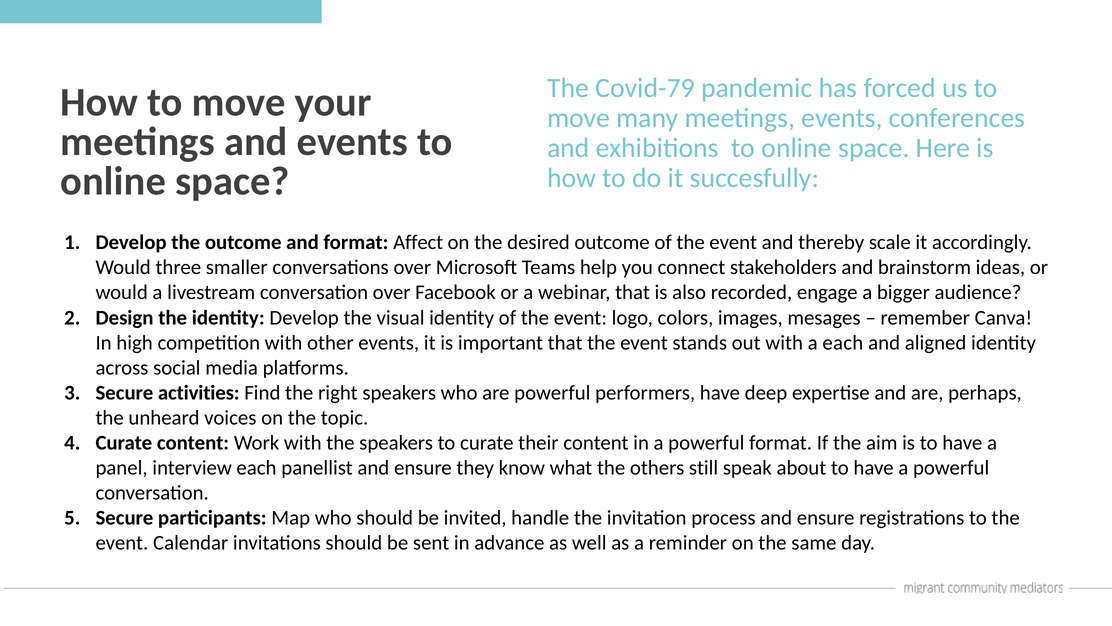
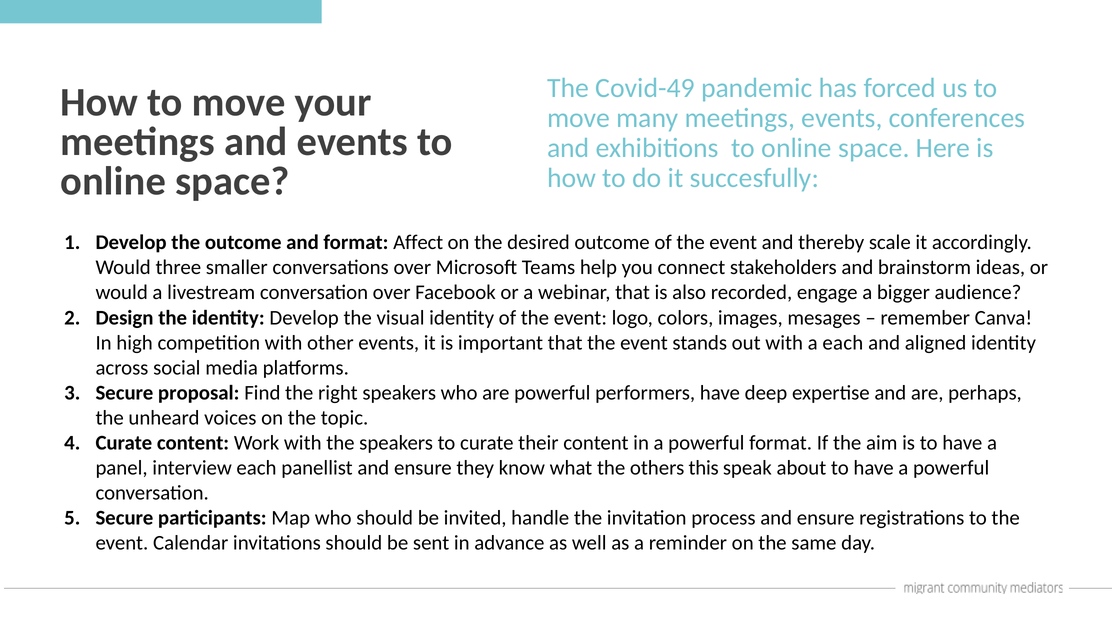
Covid-79: Covid-79 -> Covid-49 (645, 88)
activities: activities -> proposal (199, 392)
still: still -> this (704, 467)
